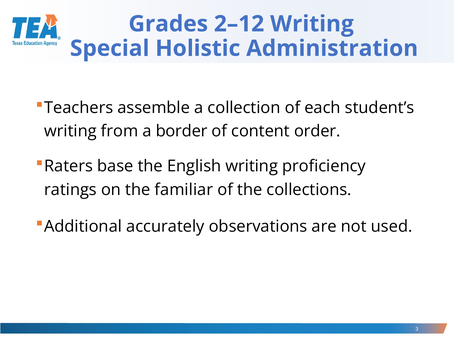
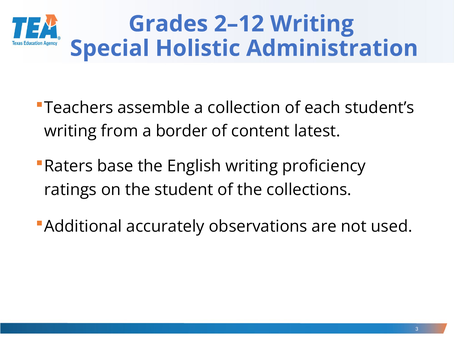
order: order -> latest (317, 131)
familiar: familiar -> student (184, 190)
